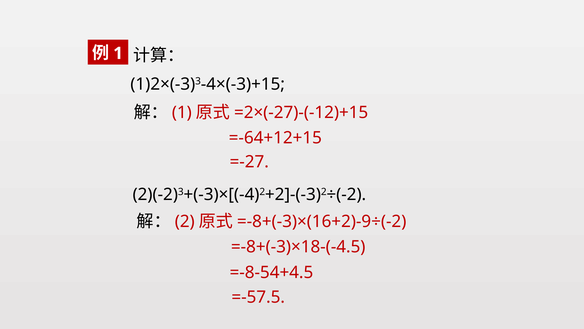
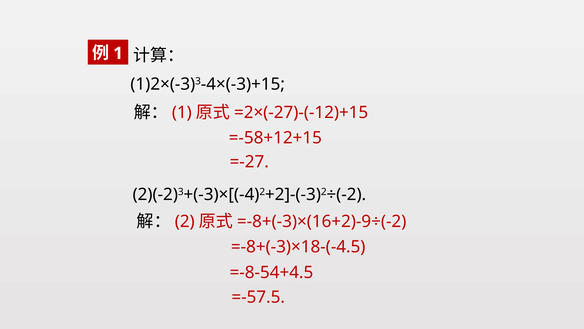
=-64+12+15: =-64+12+15 -> =-58+12+15 (275, 138)
